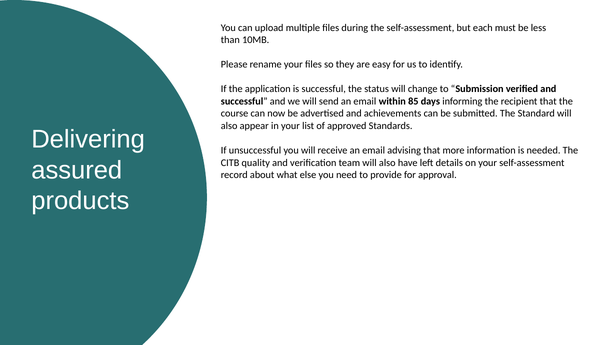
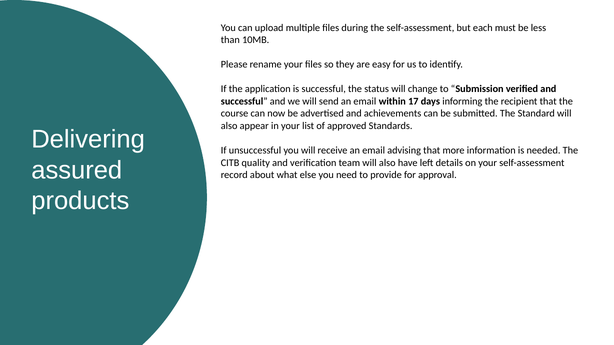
85: 85 -> 17 (413, 101)
